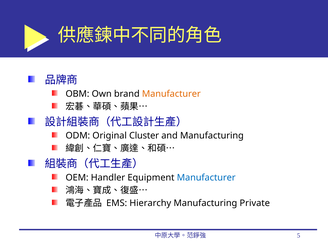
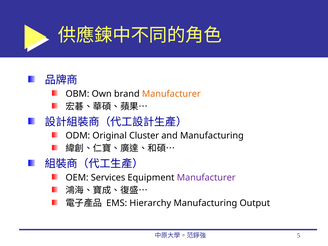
Handler: Handler -> Services (108, 178)
Manufacturer colour: blue -> purple (206, 178)
Private: Private -> Output (255, 203)
